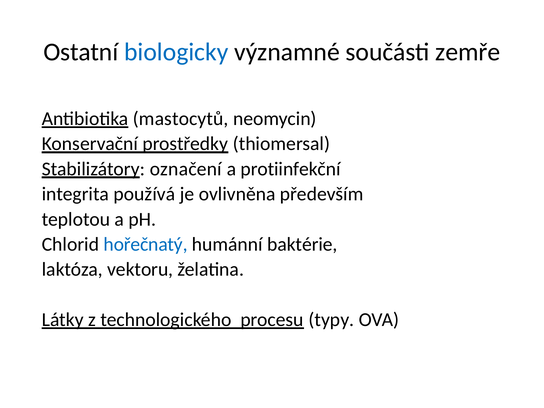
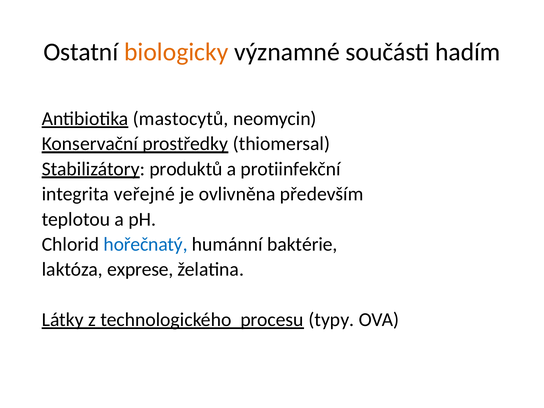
biologicky colour: blue -> orange (176, 52)
zemře: zemře -> hadím (468, 52)
označení: označení -> produktů (186, 169)
používá: používá -> veřejné (144, 194)
vektoru: vektoru -> exprese (140, 269)
